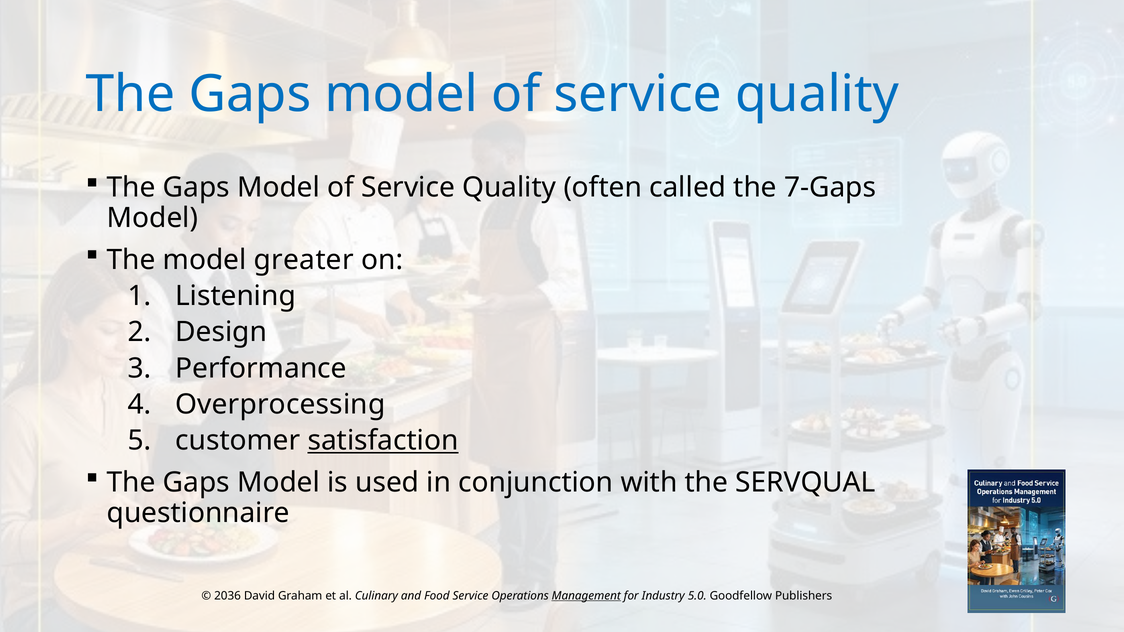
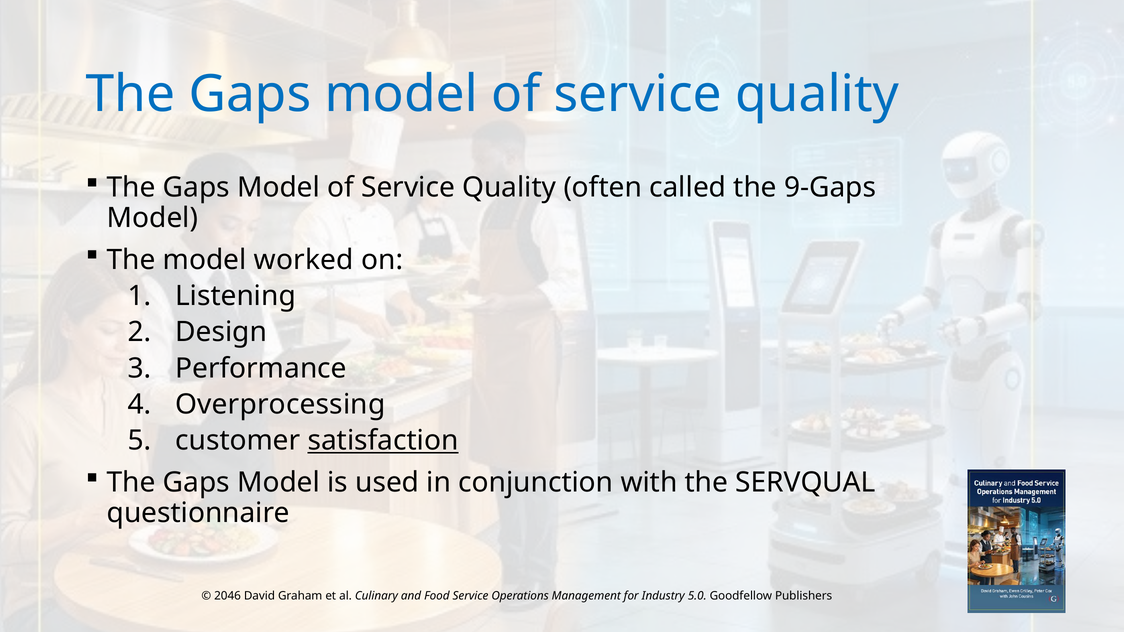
7-Gaps: 7-Gaps -> 9-Gaps (830, 188)
greater: greater -> worked (304, 260)
2036: 2036 -> 2046 (228, 596)
Management underline: present -> none (586, 596)
